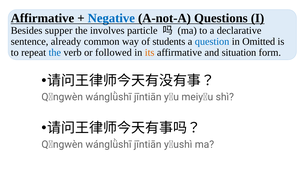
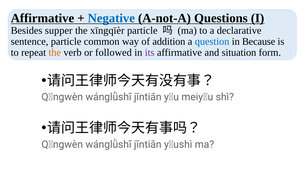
involves: involves -> xīngqīèr (107, 30)
sentence already: already -> particle (66, 41)
students: students -> addition (169, 41)
Omitted: Omitted -> Because (259, 41)
the colour: blue -> orange (55, 52)
its colour: orange -> purple (150, 52)
